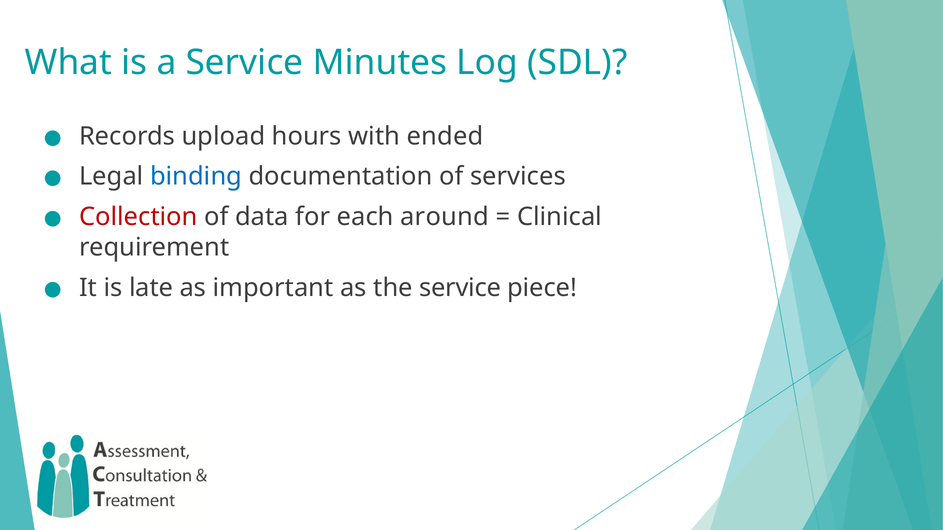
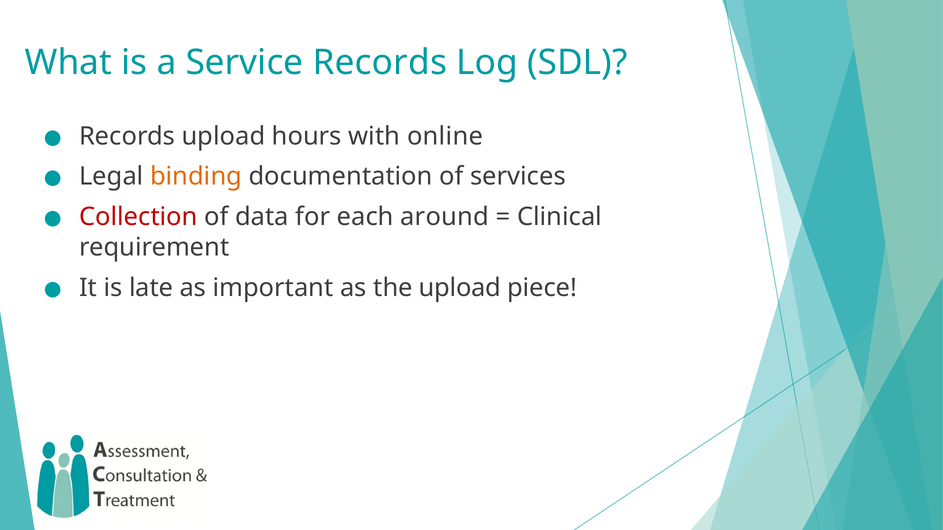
Service Minutes: Minutes -> Records (380, 63)
ended: ended -> online (445, 136)
binding colour: blue -> orange (196, 177)
the service: service -> upload (460, 288)
